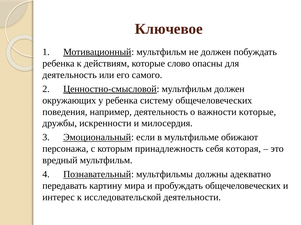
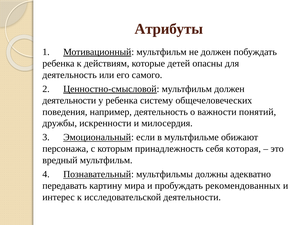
Ключевое: Ключевое -> Атрибуты (169, 29)
слово: слово -> детей (179, 64)
окружающих: окружающих -> деятельности (69, 101)
важности которые: которые -> понятий (258, 112)
пробуждать общечеловеческих: общечеловеческих -> рекомендованных (243, 186)
